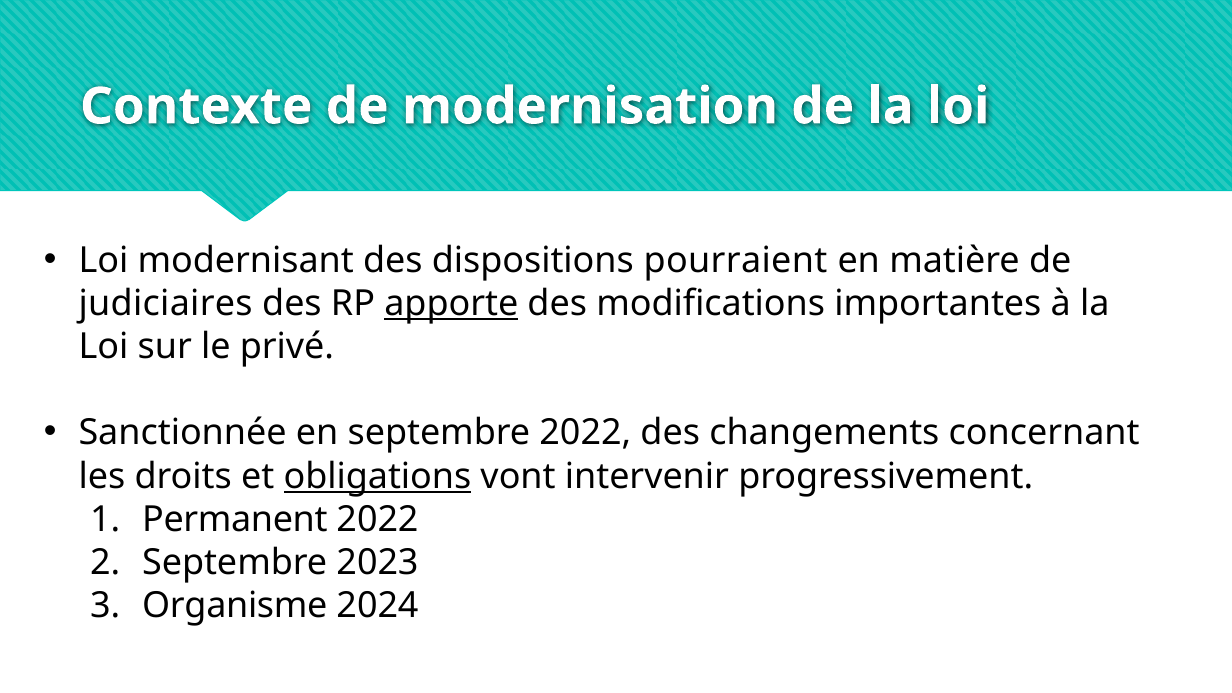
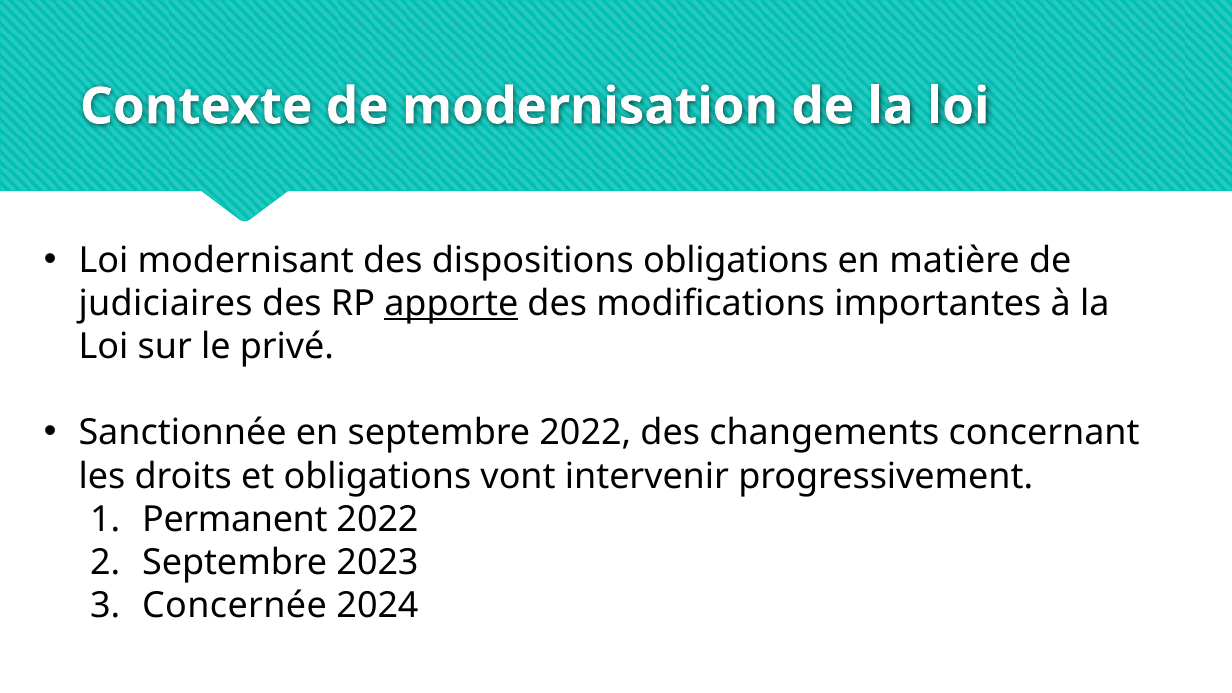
dispositions pourraient: pourraient -> obligations (736, 260)
obligations underline: present -> none (377, 476)
Organisme: Organisme -> Concernée (234, 606)
